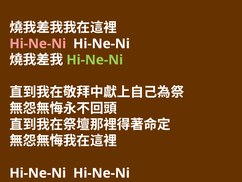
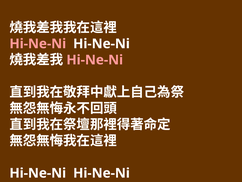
Hi-Ne-Ni colour: light green -> pink (95, 60)
